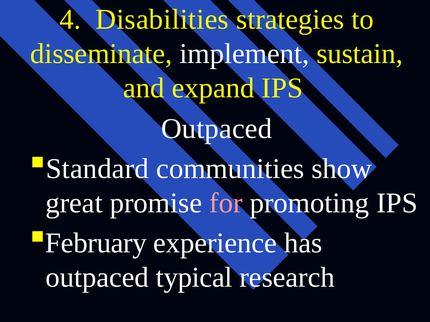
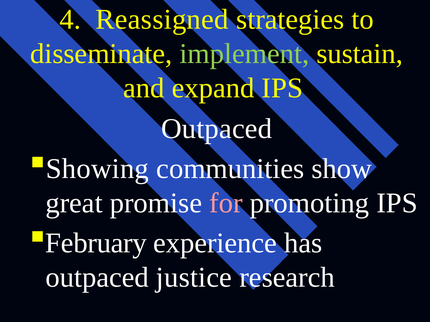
Disabilities: Disabilities -> Reassigned (162, 20)
implement colour: white -> light green (244, 54)
Standard: Standard -> Showing (97, 169)
typical: typical -> justice (194, 278)
